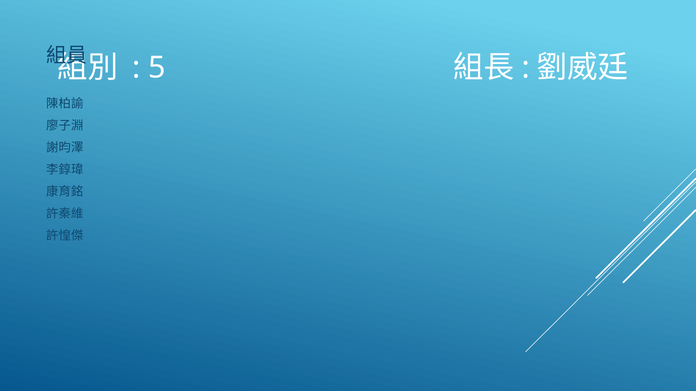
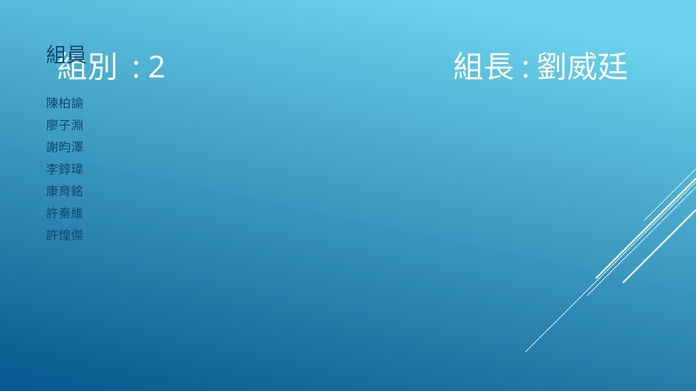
5: 5 -> 2 (157, 68)
